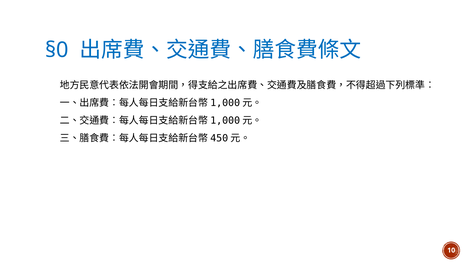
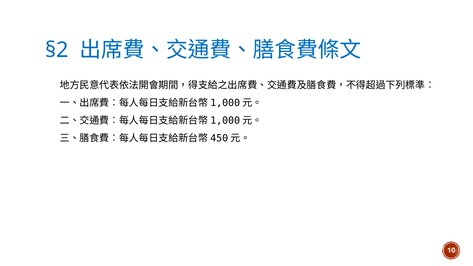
§0: §0 -> §2 (57, 50)
